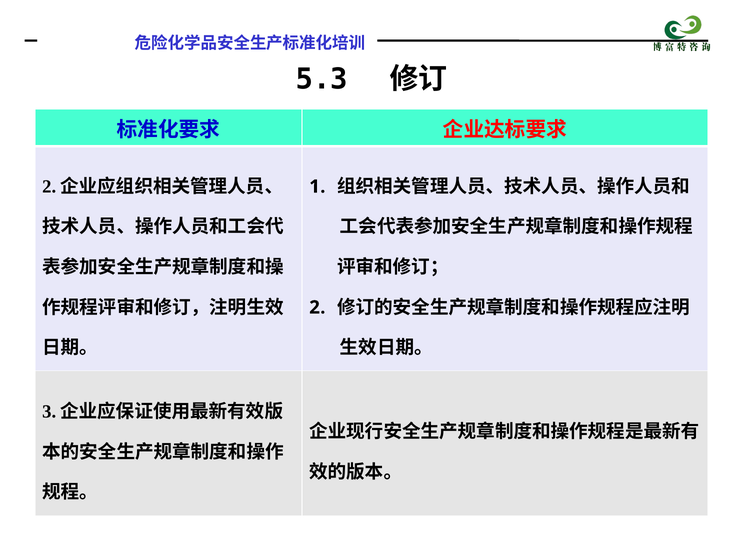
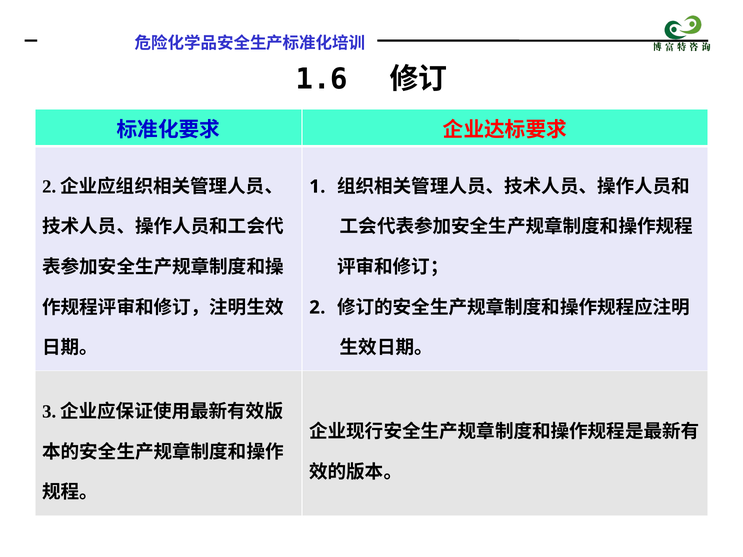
5.3: 5.3 -> 1.6 (322, 79)
